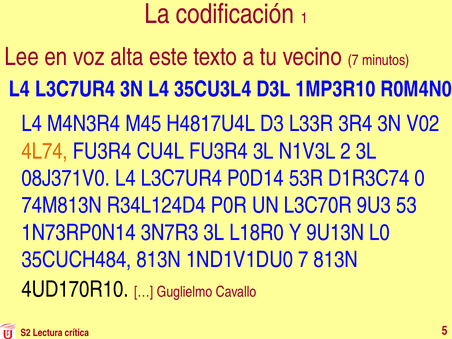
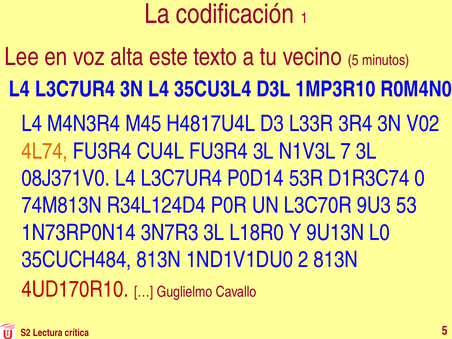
vecino 7: 7 -> 5 (353, 60)
2: 2 -> 7 (346, 151)
1ND1V1DU0 7: 7 -> 2 (303, 260)
4UD170R10 colour: black -> red (75, 289)
